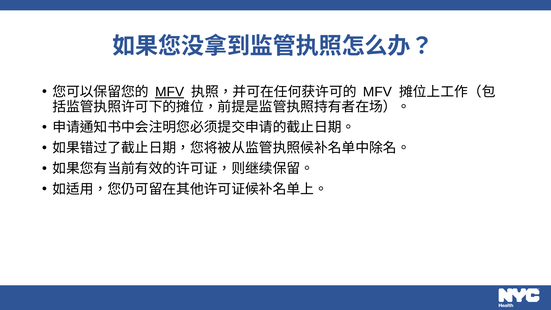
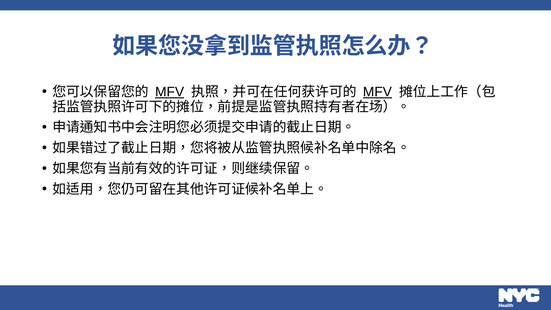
MFV underline: none -> present (377, 92)
